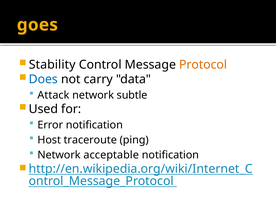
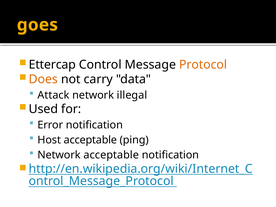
Stability: Stability -> Ettercap (52, 65)
Does colour: blue -> orange (43, 79)
subtle: subtle -> illegal (132, 95)
Host traceroute: traceroute -> acceptable (90, 140)
